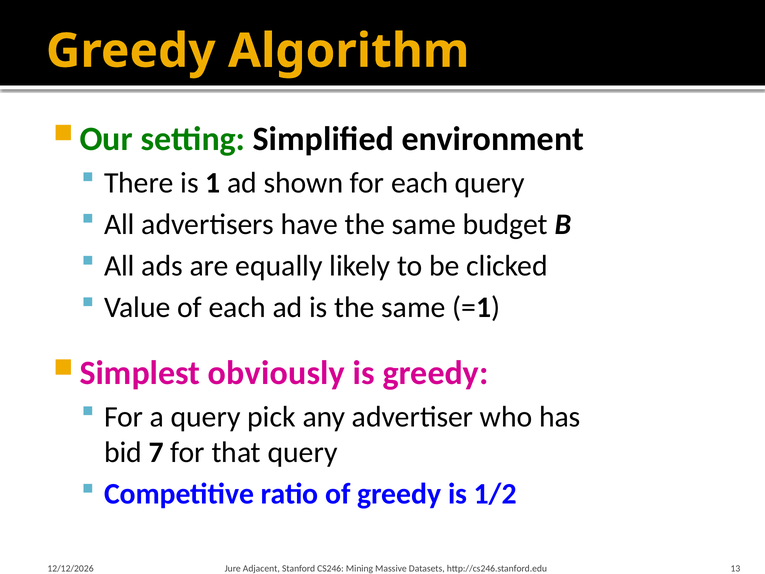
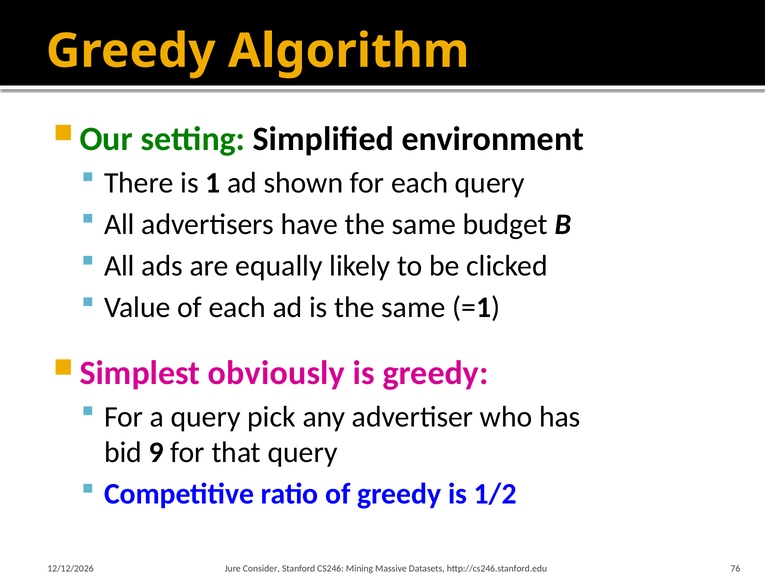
7: 7 -> 9 (156, 452)
Adjacent: Adjacent -> Consider (261, 569)
13: 13 -> 76 (735, 569)
